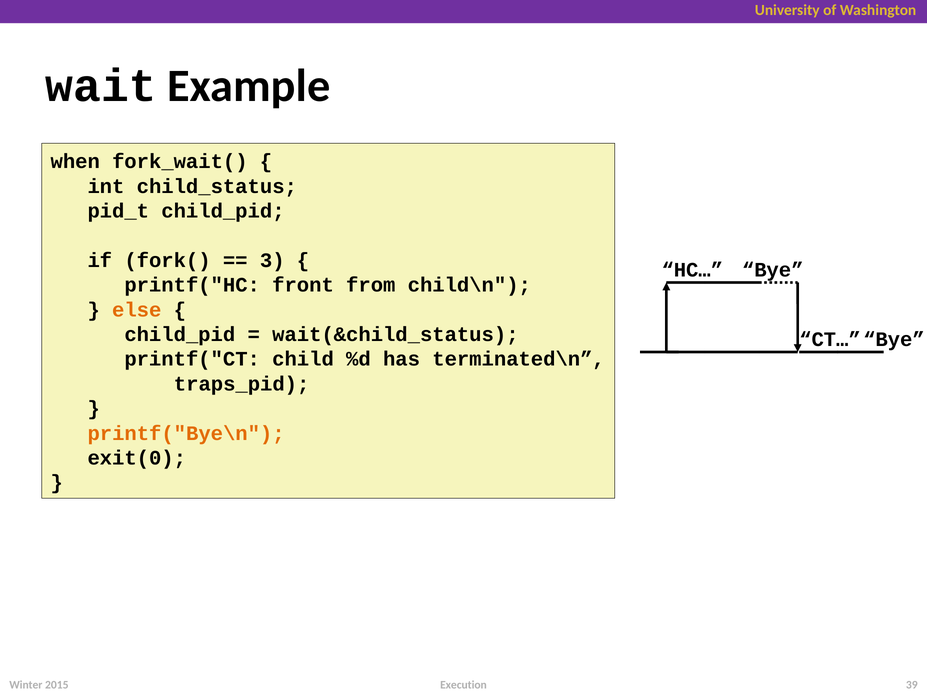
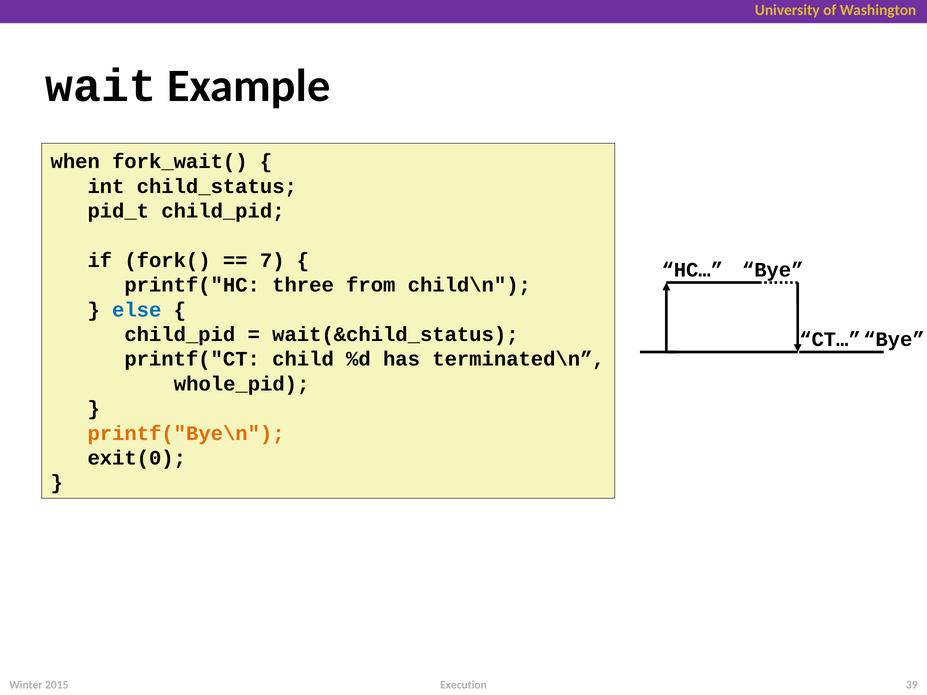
3: 3 -> 7 (272, 260)
front: front -> three (303, 285)
else colour: orange -> blue (137, 310)
traps_pid: traps_pid -> whole_pid (242, 384)
